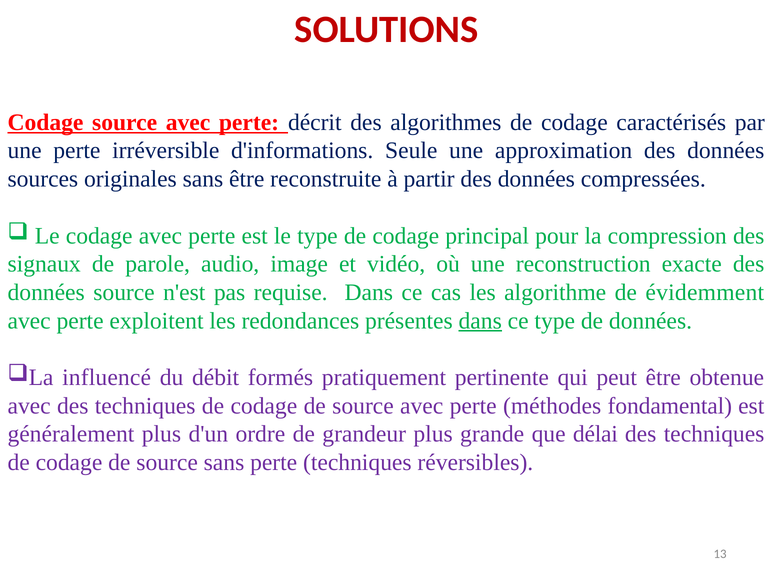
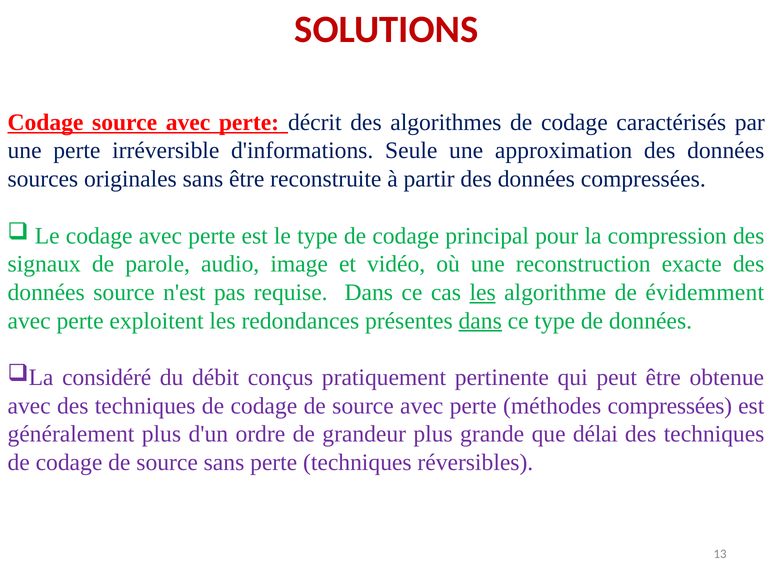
les underline: none -> present (483, 292)
influencé: influencé -> considéré (107, 377)
formés: formés -> conçus (280, 377)
méthodes fondamental: fondamental -> compressées (670, 406)
